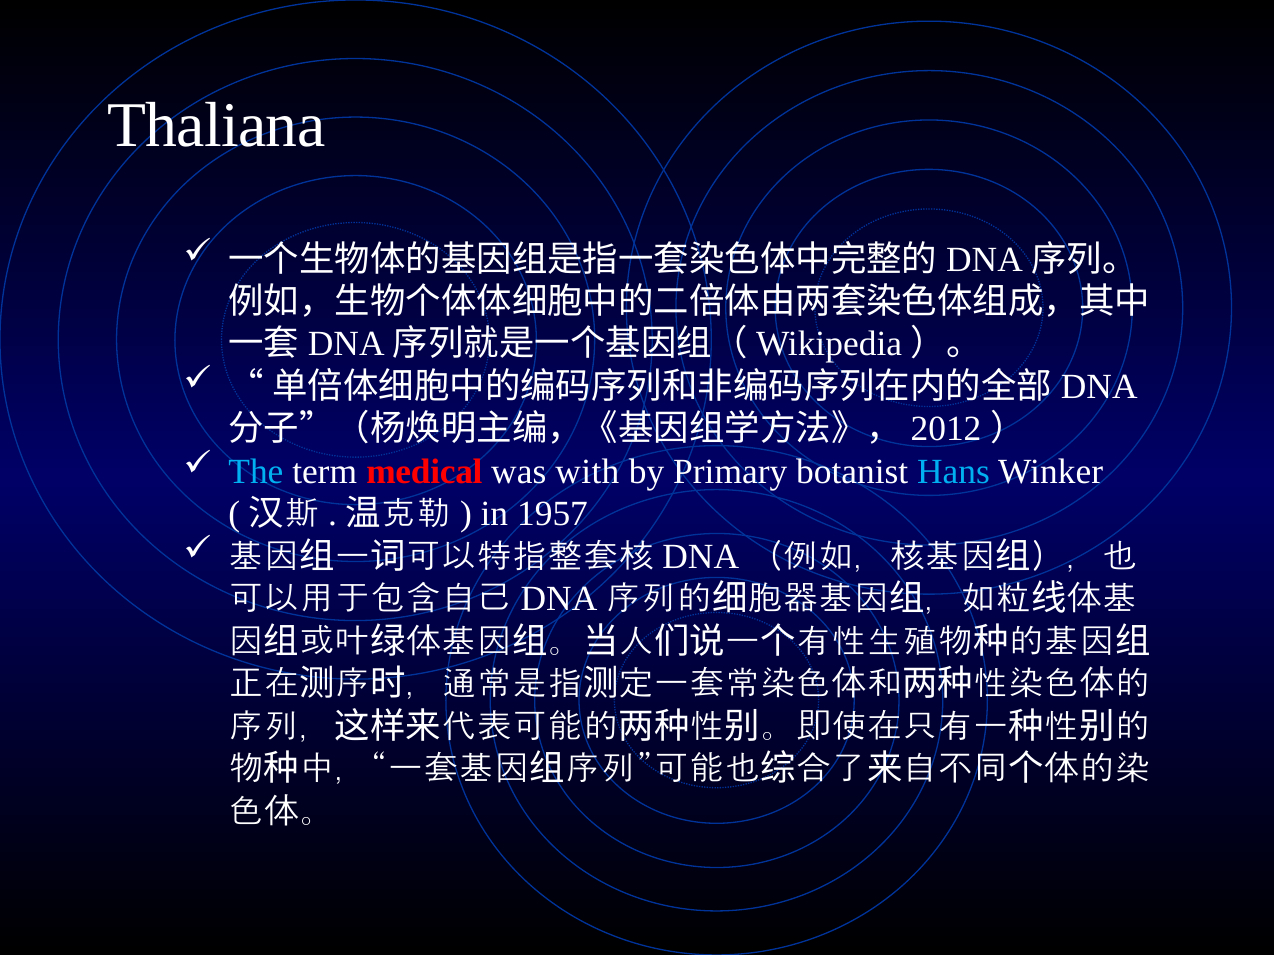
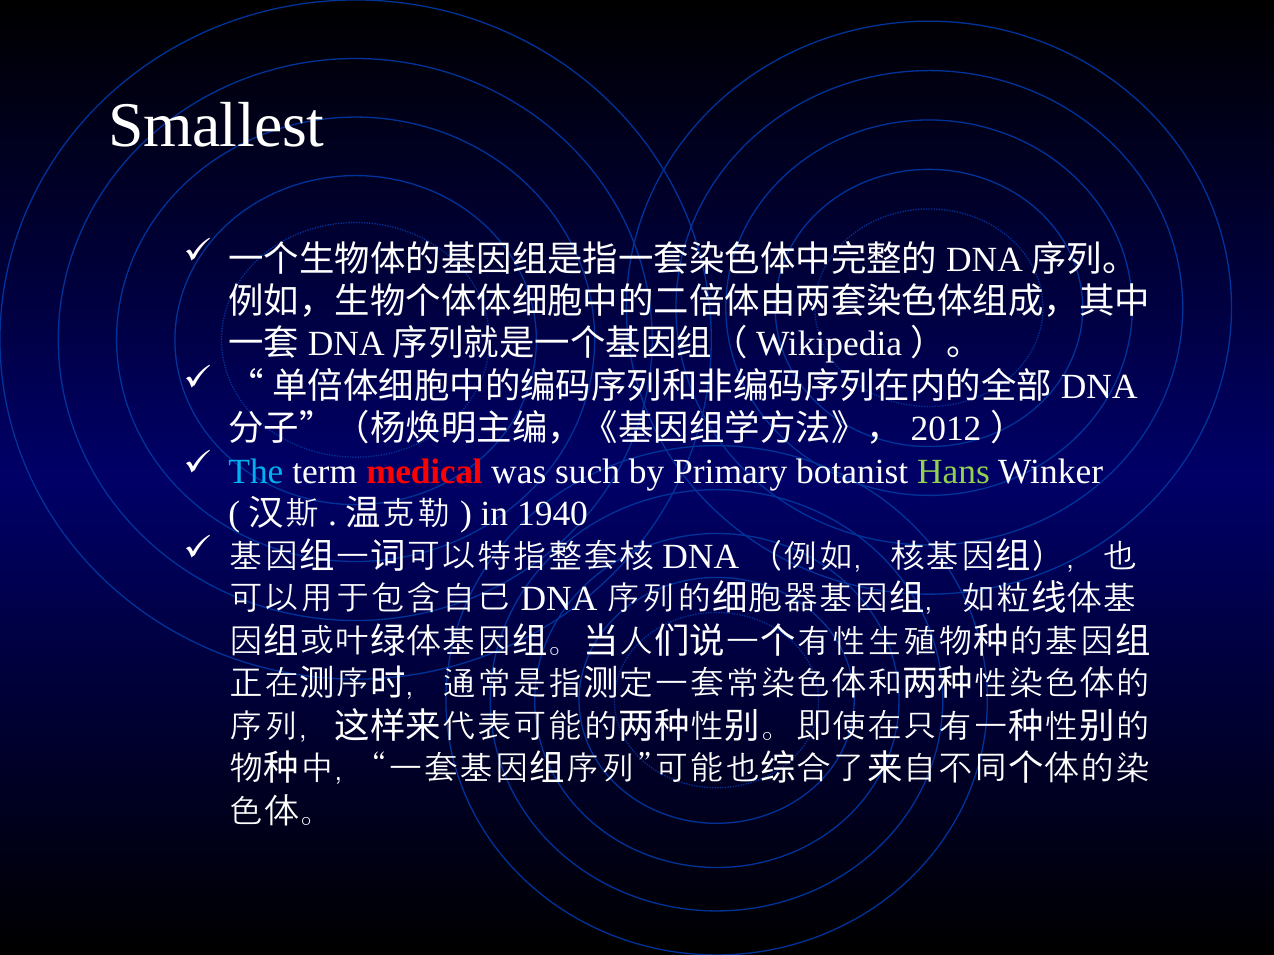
Thaliana: Thaliana -> Smallest (216, 126)
with: with -> such (588, 472)
Hans colour: light blue -> light green (954, 472)
1957: 1957 -> 1940 (553, 514)
